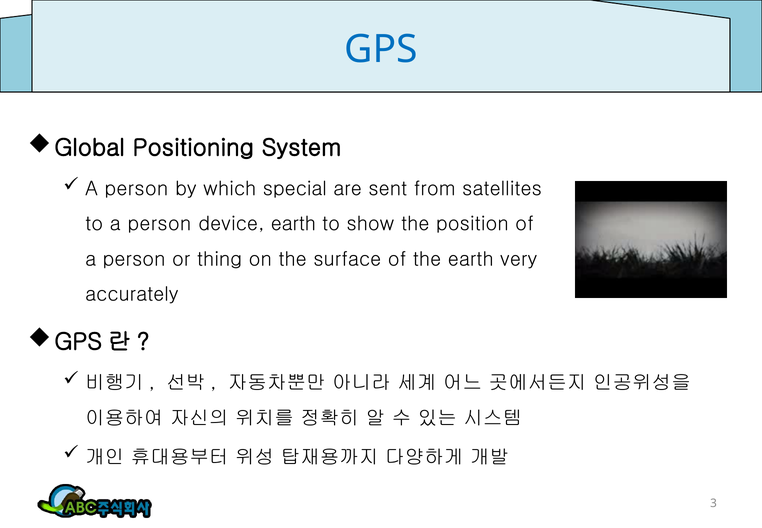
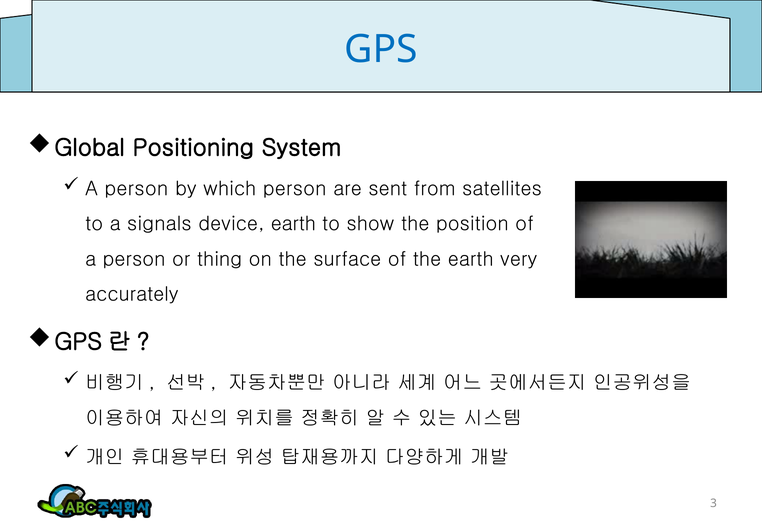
which special: special -> person (295, 189)
to a person: person -> signals (159, 224)
